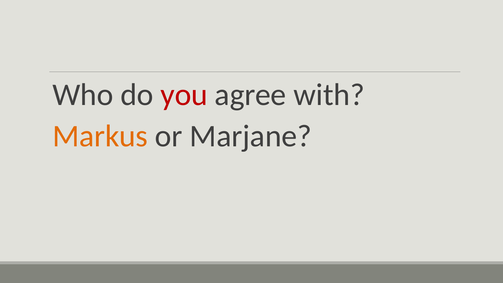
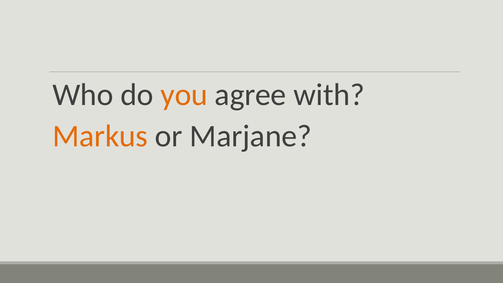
you colour: red -> orange (184, 95)
